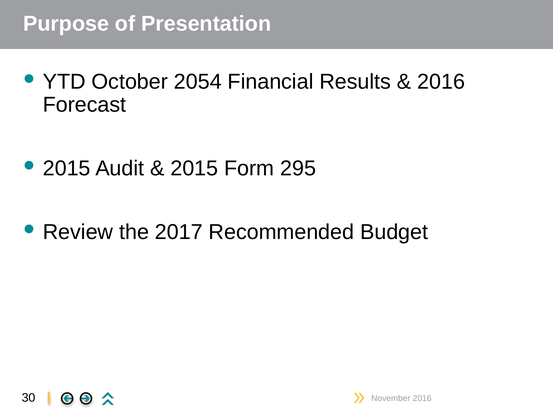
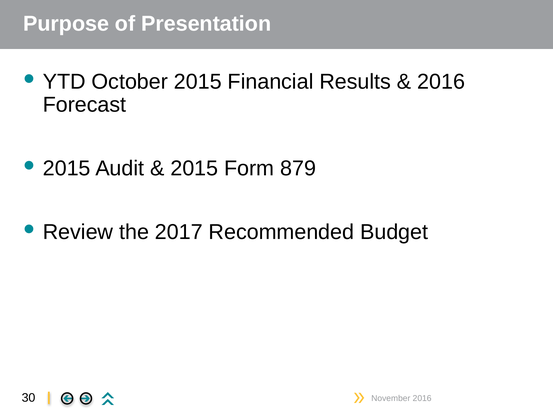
October 2054: 2054 -> 2015 (198, 82)
295: 295 -> 879 (298, 168)
